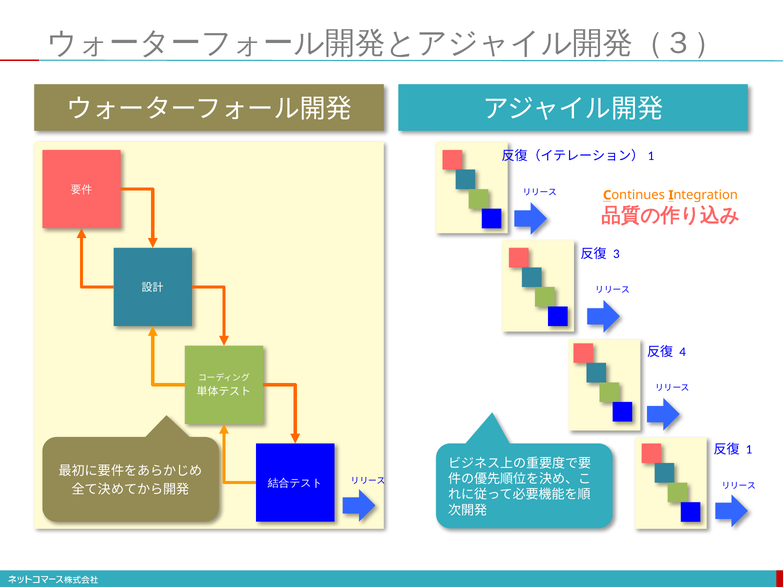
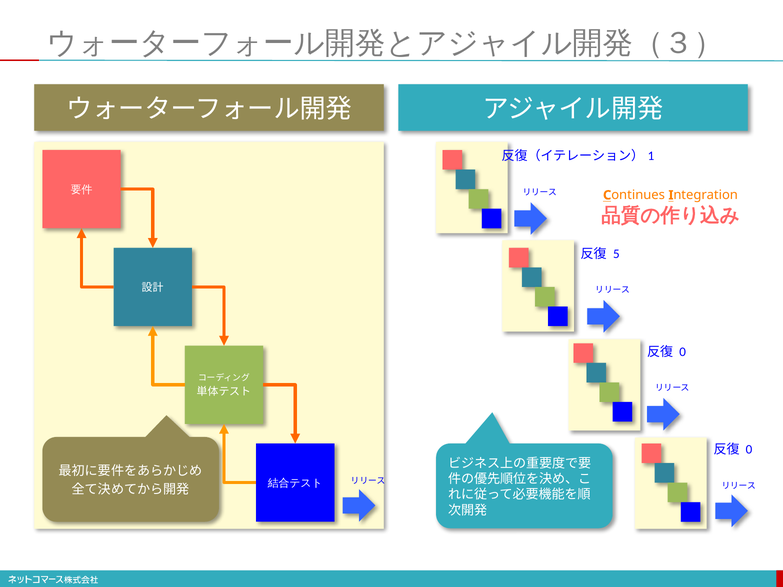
3: 3 -> 5 (616, 254)
4: 4 -> 0 (683, 352)
1: 1 -> 0 (749, 450)
